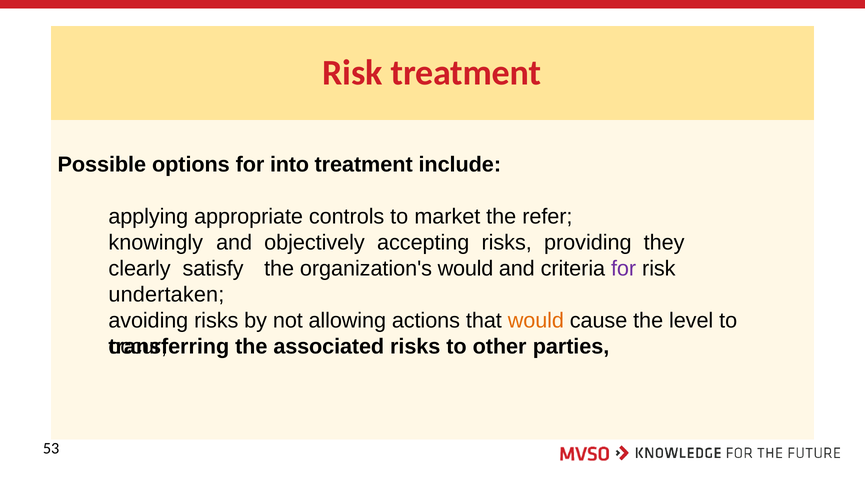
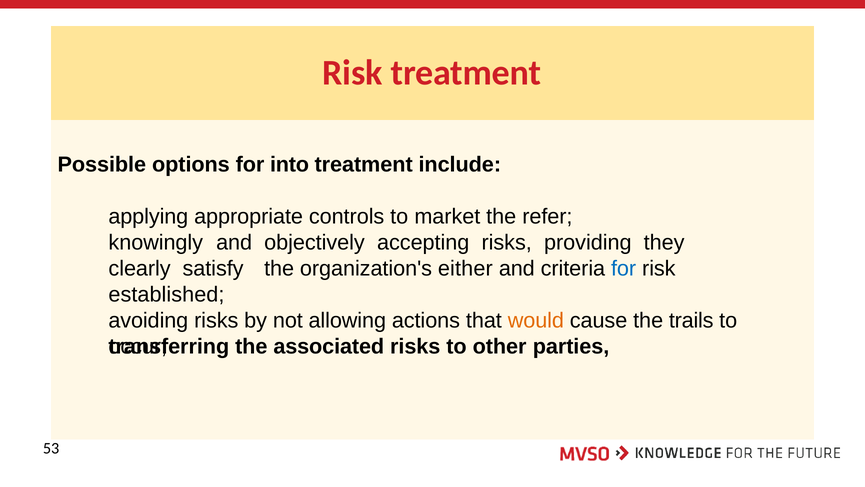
organization's would: would -> either (465, 268)
for colour: purple -> blue (624, 268)
undertaken: undertaken -> established (166, 294)
level: level -> trails (691, 320)
